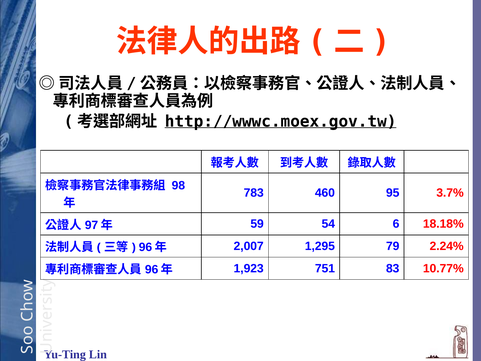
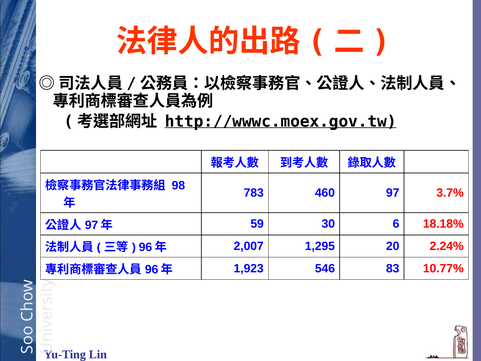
95: 95 -> 97 (393, 193)
54: 54 -> 30 (328, 224)
79: 79 -> 20 (393, 246)
751: 751 -> 546 (325, 268)
